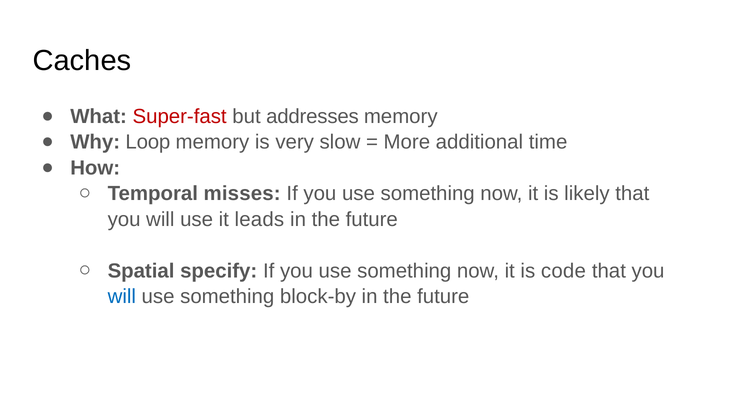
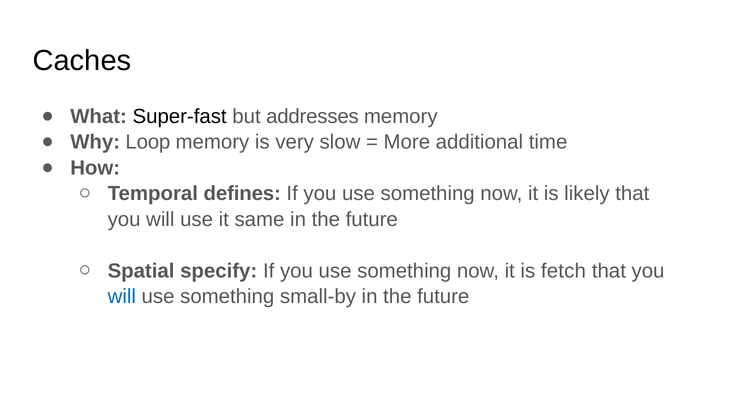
Super-fast colour: red -> black (180, 117)
misses: misses -> defines (242, 194)
leads: leads -> same (259, 219)
code: code -> fetch (563, 271)
block-by: block-by -> small-by (318, 297)
